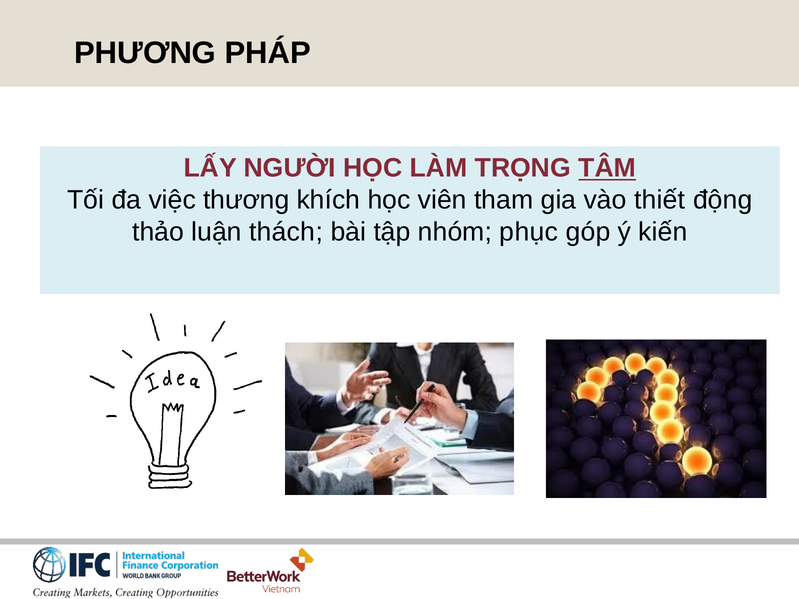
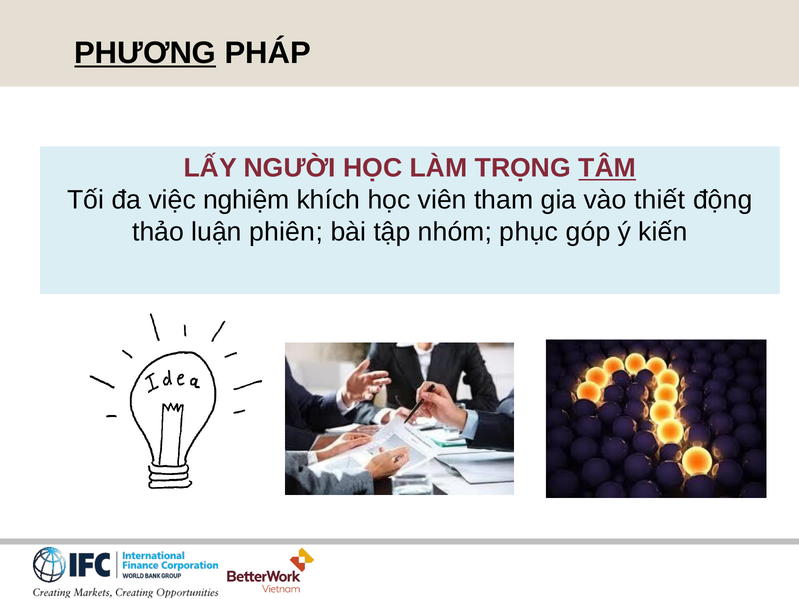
PHƯƠNG underline: none -> present (145, 53)
thương: thương -> nghiệm (246, 200)
thách: thách -> phiên (286, 232)
